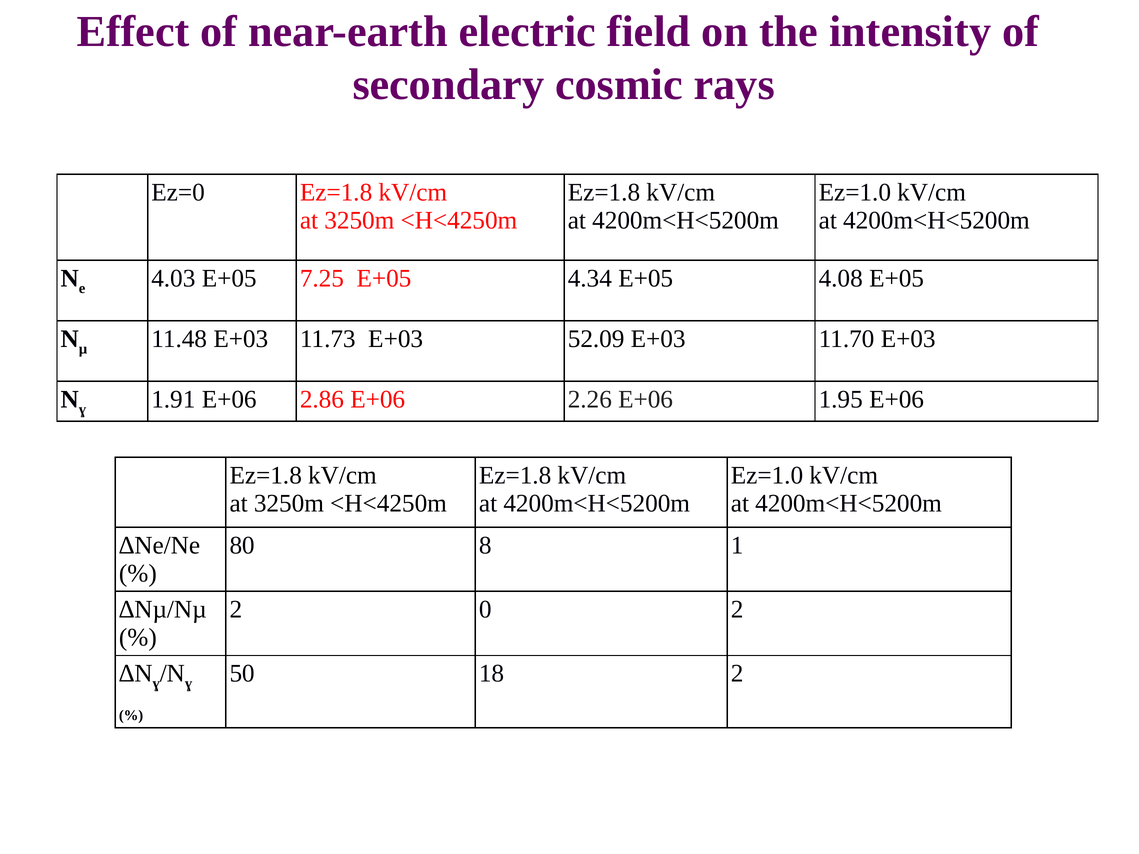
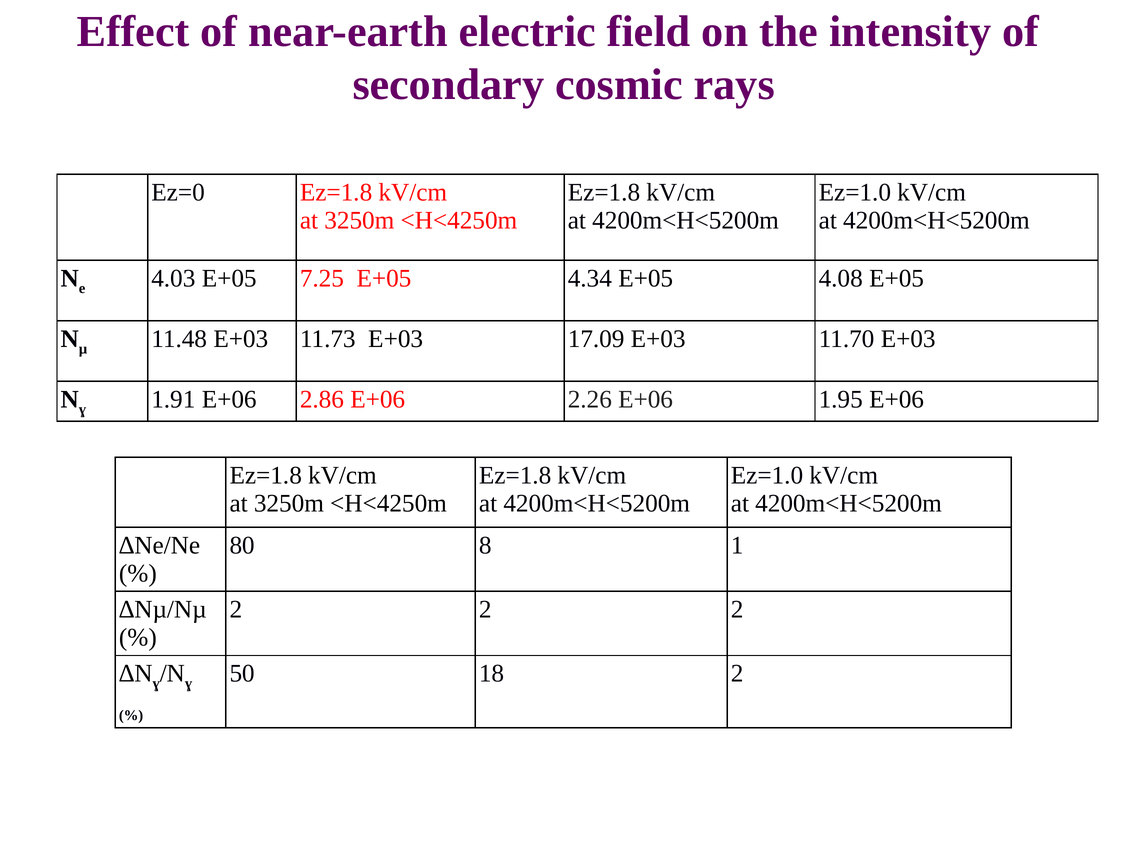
52.09: 52.09 -> 17.09 (596, 339)
0: 0 -> 2 (485, 610)
